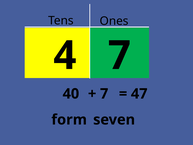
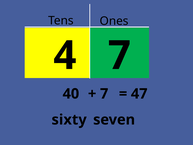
form: form -> sixty (69, 120)
